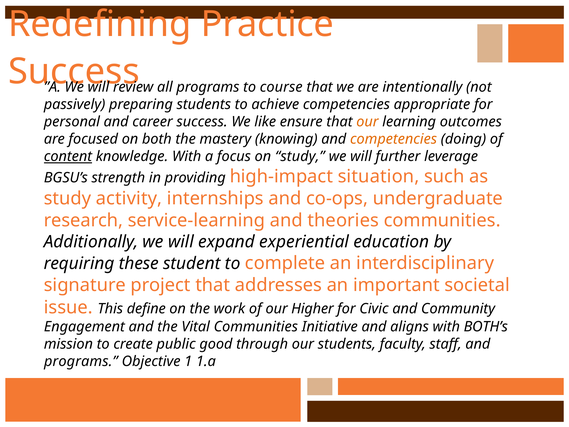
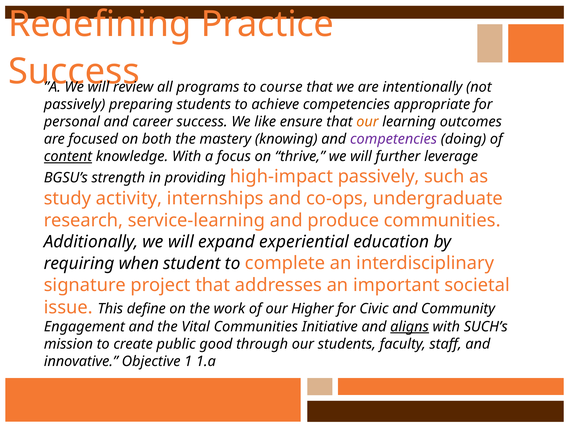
competencies colour: orange -> purple (394, 139)
on study: study -> thrive (300, 156)
high-impact situation: situation -> passively (379, 176)
theories: theories -> produce (343, 220)
these: these -> when (139, 263)
aligns underline: none -> present (410, 326)
BOTH’s: BOTH’s -> SUCH’s (486, 326)
programs: programs -> innovative (81, 361)
